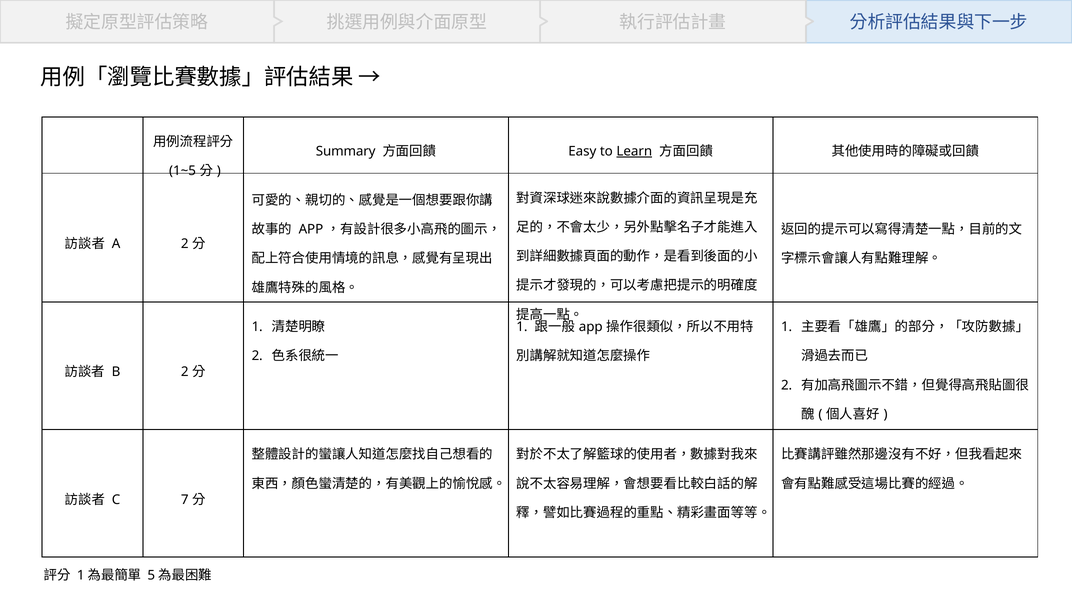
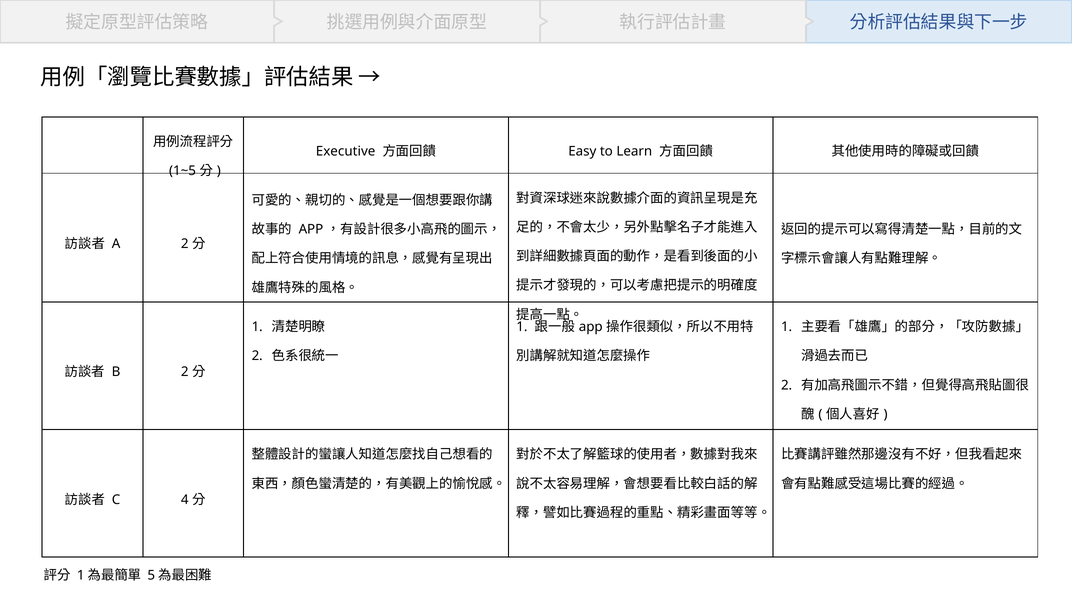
Summary: Summary -> Executive (346, 151)
Learn underline: present -> none (634, 151)
7: 7 -> 4 (185, 500)
